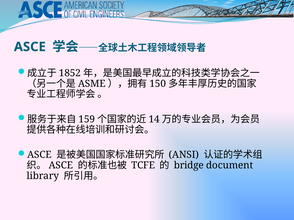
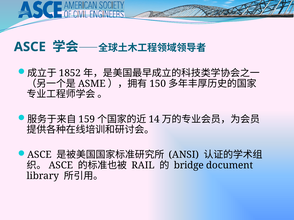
TCFE: TCFE -> RAIL (143, 166)
